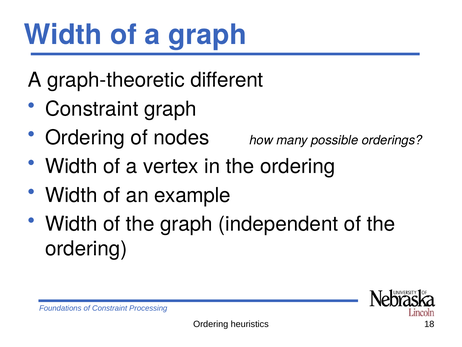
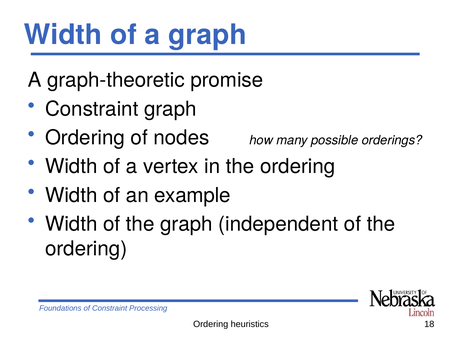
different: different -> promise (227, 80)
